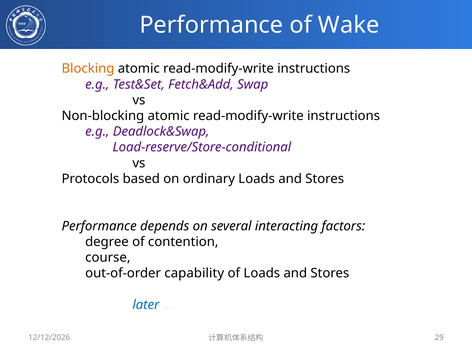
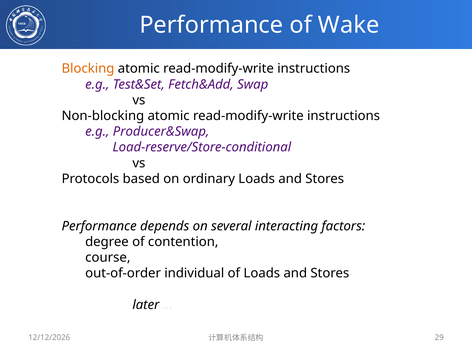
Deadlock&Swap: Deadlock&Swap -> Producer&Swap (161, 132)
capability: capability -> individual (194, 273)
later colour: blue -> black (146, 305)
